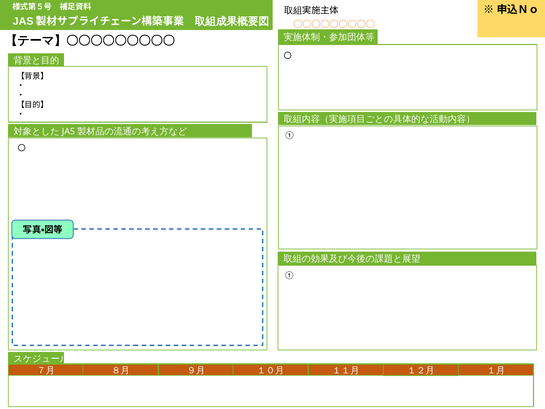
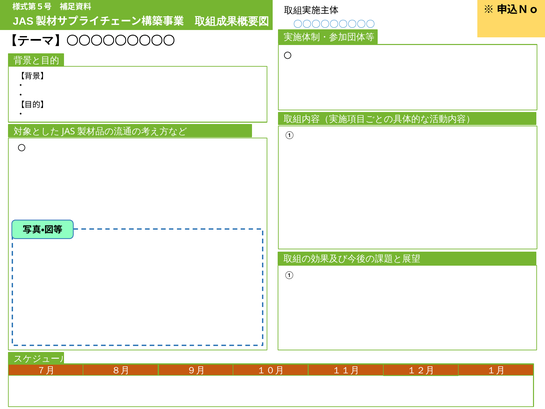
〇〇〇〇〇〇〇〇〇 colour: orange -> blue (334, 24)
